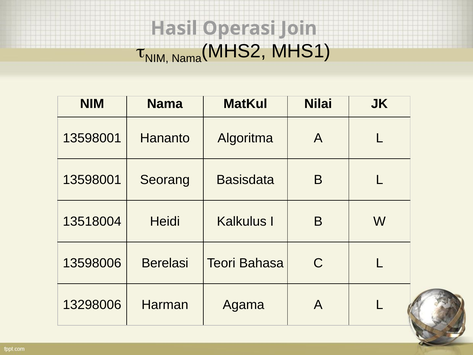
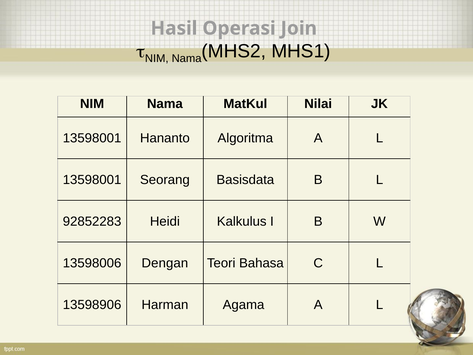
13518004: 13518004 -> 92852283 (92, 221)
Berelasi: Berelasi -> Dengan (165, 263)
13298006: 13298006 -> 13598906 (92, 304)
